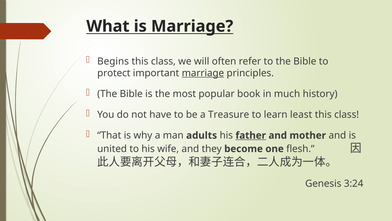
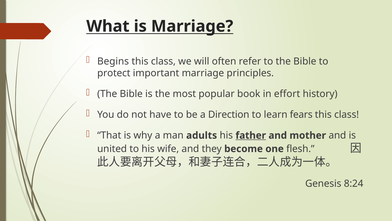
marriage underline: present -> none (203, 73)
much: much -> effort (287, 94)
Treasure: Treasure -> Direction (229, 114)
least: least -> fears (301, 114)
3:24: 3:24 -> 8:24 (354, 183)
